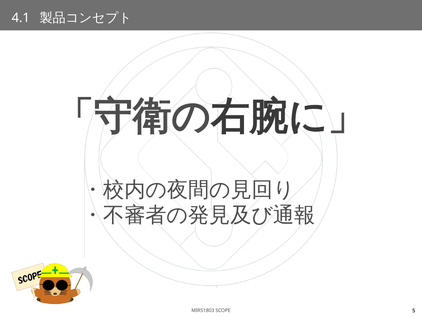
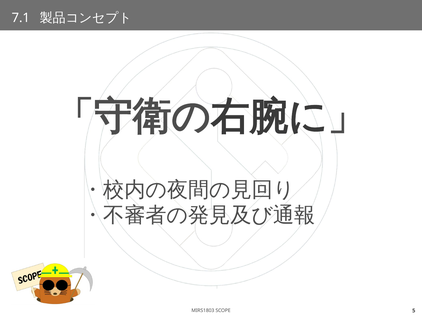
4.1: 4.1 -> 7.1 (21, 18)
